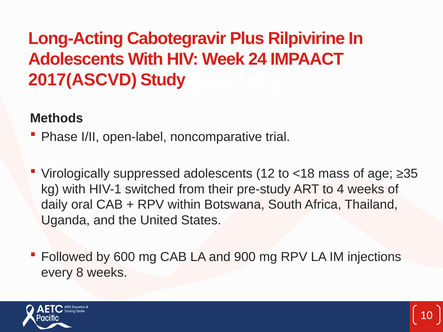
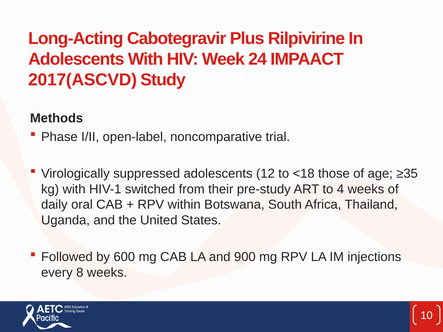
mass: mass -> those (334, 174)
